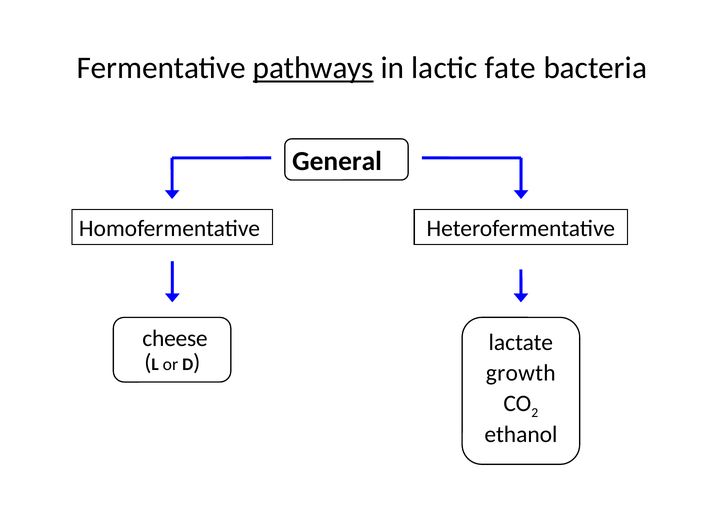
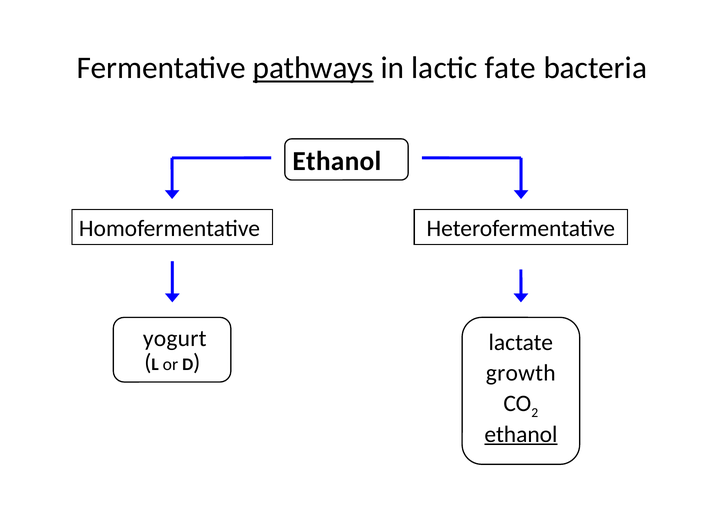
General: General -> Ethanol (337, 161)
cheese: cheese -> yogurt (175, 338)
ethanol underline: none -> present (521, 434)
